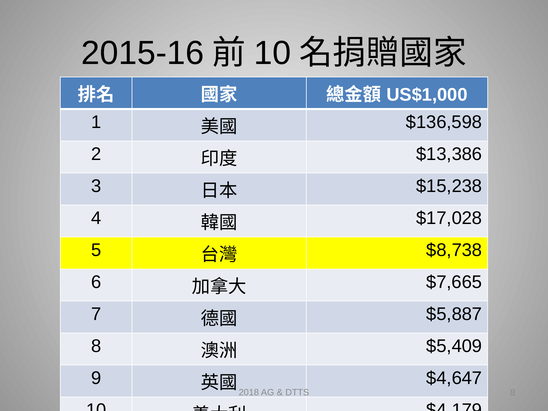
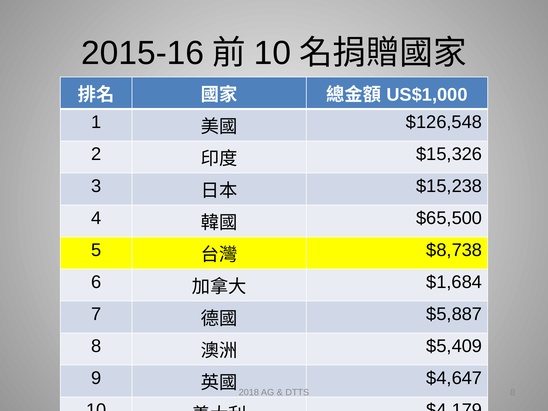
$136,598: $136,598 -> $126,548 (444, 122)
$13,386: $13,386 -> $15,326 (449, 154)
$17,028: $17,028 -> $65,500 (449, 218)
$7,665: $7,665 -> $1,684 (454, 282)
